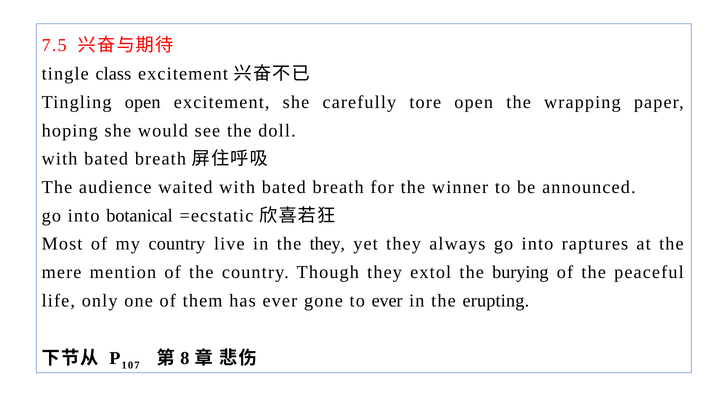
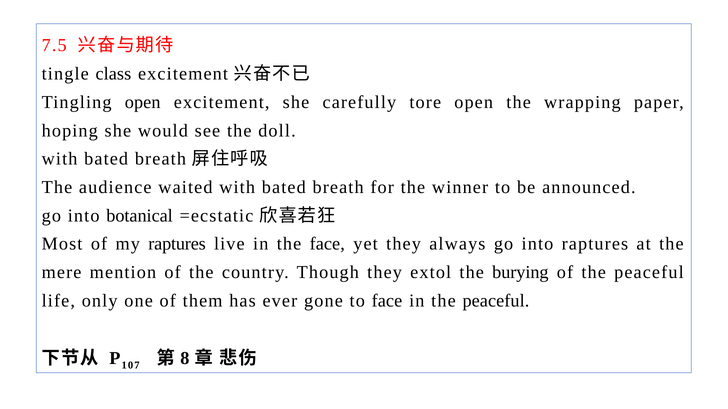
my country: country -> raptures (177, 244)
the they: they -> face (327, 244)
to ever: ever -> face (387, 301)
in the erupting: erupting -> peaceful (496, 301)
